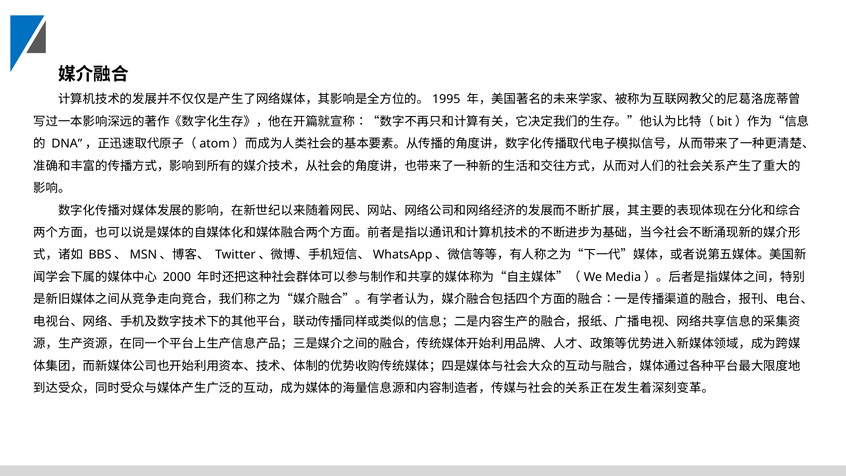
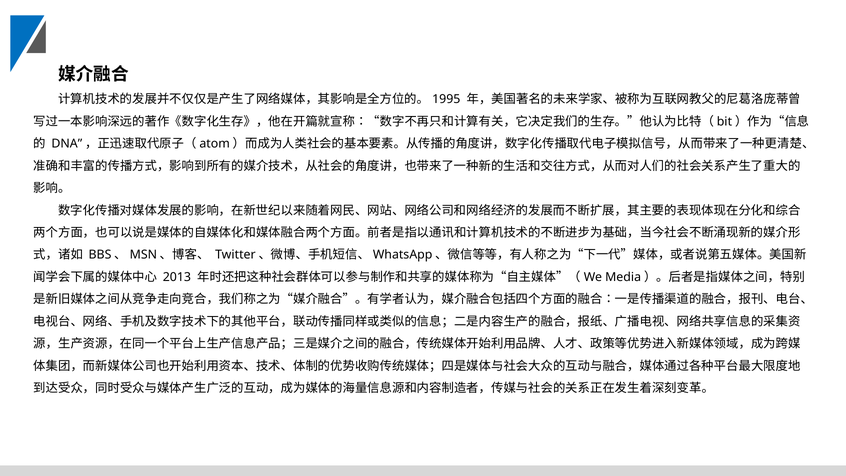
2000: 2000 -> 2013 (177, 277)
